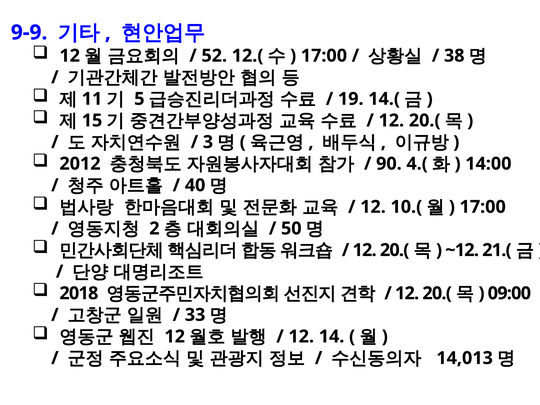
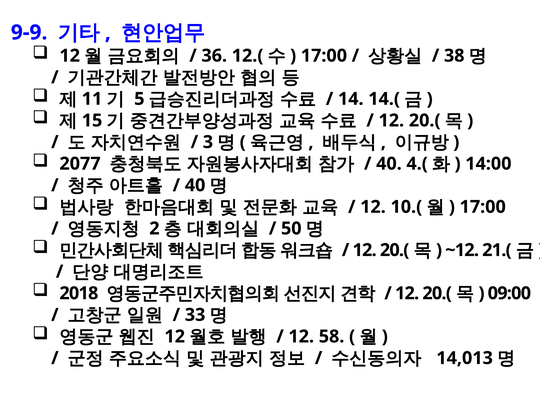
52: 52 -> 36 (214, 56)
19: 19 -> 14 (351, 99)
2012: 2012 -> 2077 (80, 164)
90: 90 -> 40 (389, 164)
14: 14 -> 58 (332, 336)
